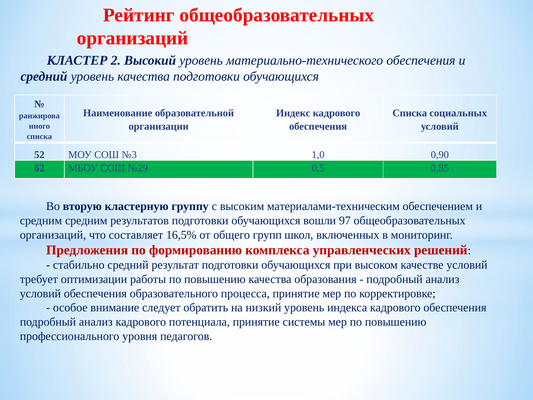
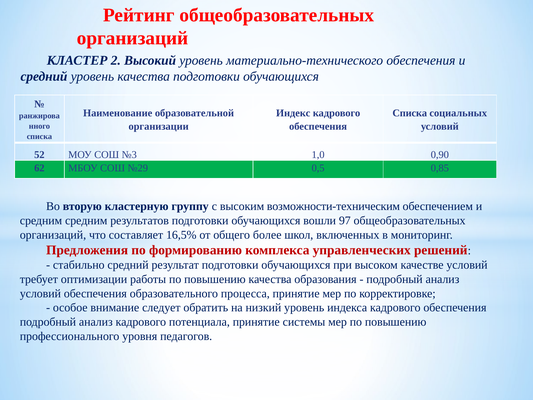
материалами-техническим: материалами-техническим -> возможности-техническим (333, 206)
групп: групп -> более (267, 235)
